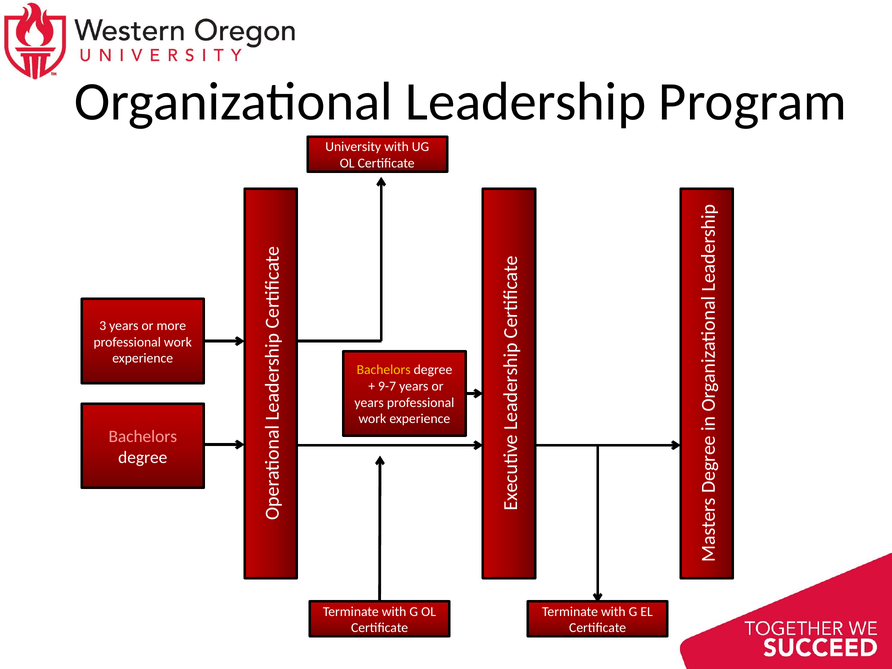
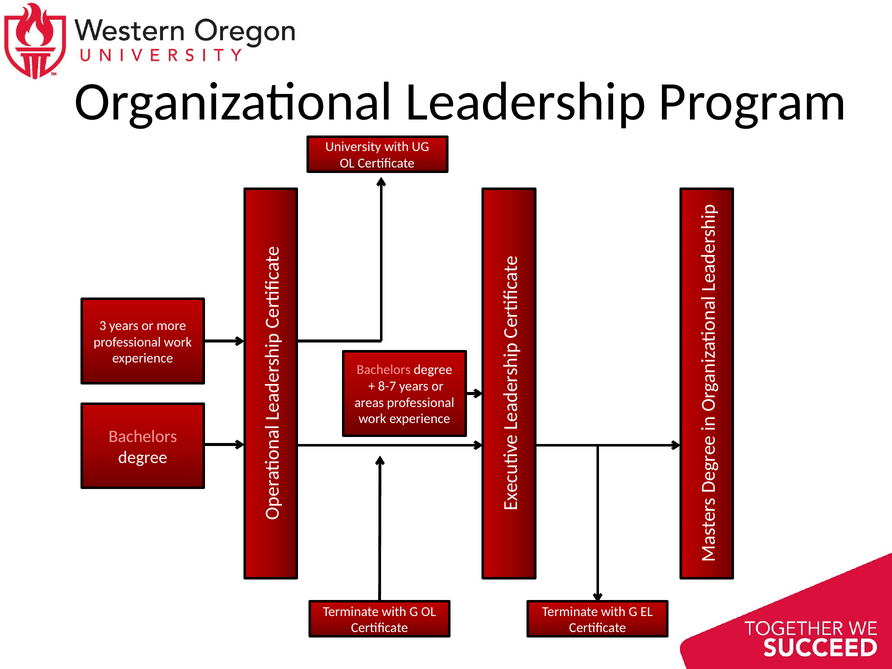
Bachelors colour: yellow -> pink (384, 370)
9-7: 9-7 -> 8-7 (387, 386)
years: years -> areas (369, 403)
